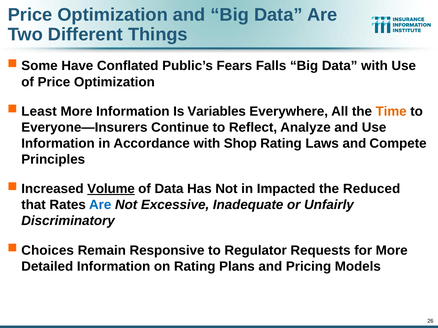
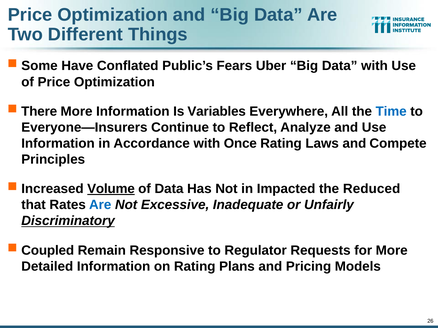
Falls: Falls -> Uber (271, 66)
Least: Least -> There (39, 111)
Time colour: orange -> blue (391, 111)
Shop: Shop -> Once (240, 144)
Discriminatory underline: none -> present (68, 221)
Choices: Choices -> Coupled (48, 251)
